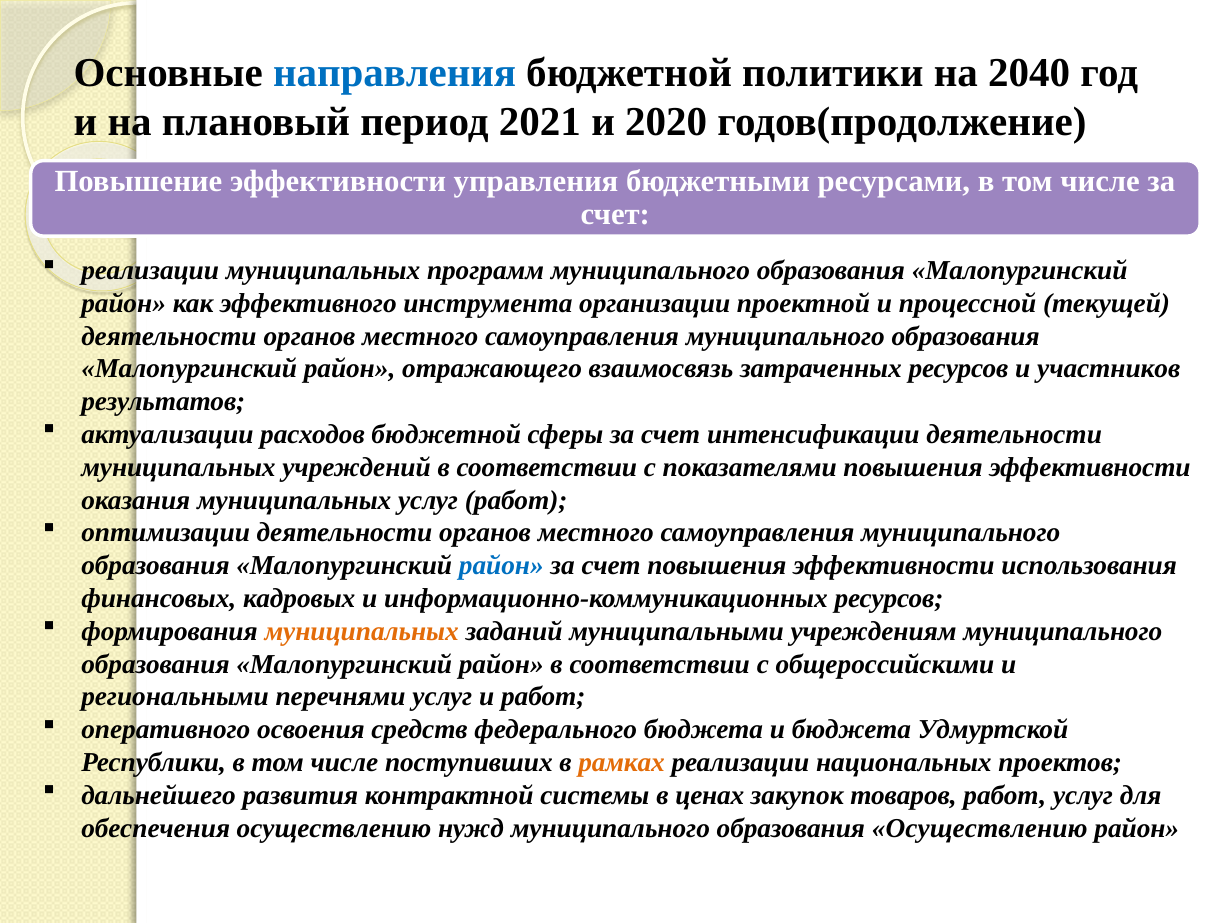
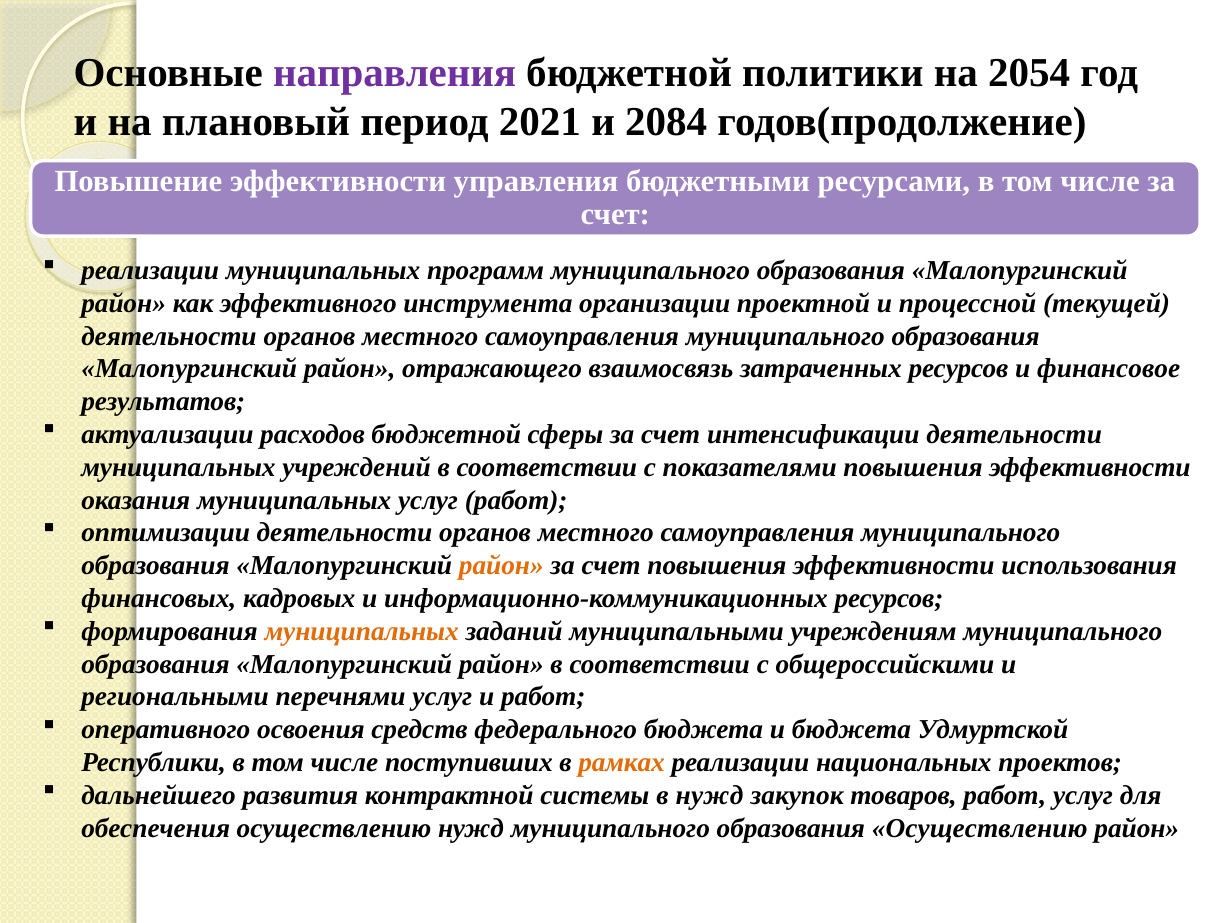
направления colour: blue -> purple (395, 73)
2040: 2040 -> 2054 (1029, 73)
2020: 2020 -> 2084 (666, 122)
участников: участников -> финансовое (1109, 369)
район colour: blue -> orange (501, 566)
в ценах: ценах -> нужд (710, 795)
